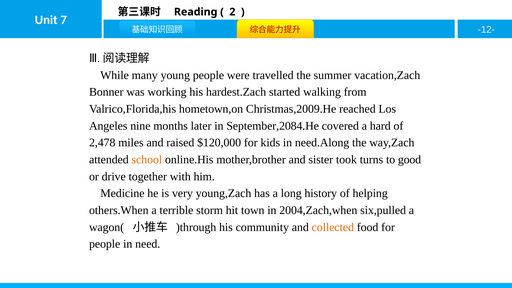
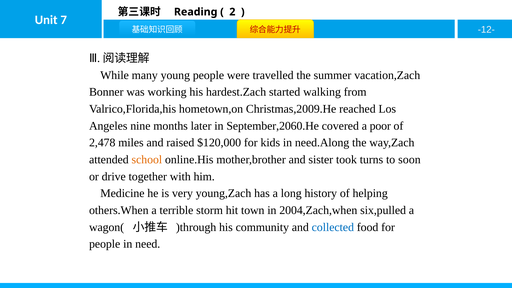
September,2084.He: September,2084.He -> September,2060.He (273, 126)
hard: hard -> poor (380, 126)
good: good -> soon (409, 160)
collected colour: orange -> blue (333, 227)
